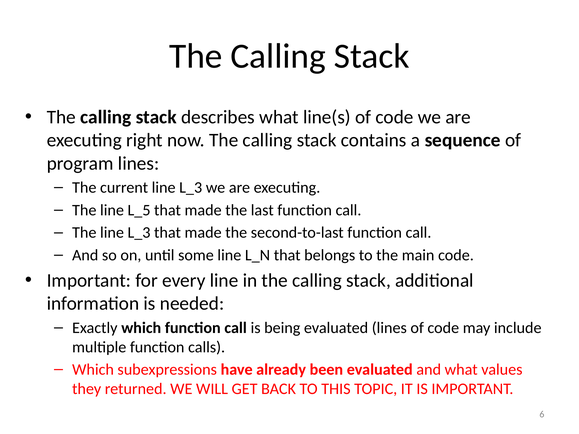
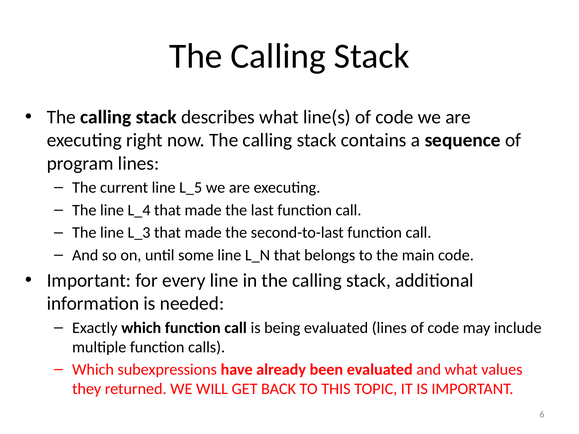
current line L_3: L_3 -> L_5 (191, 188)
L_5: L_5 -> L_4 (139, 210)
